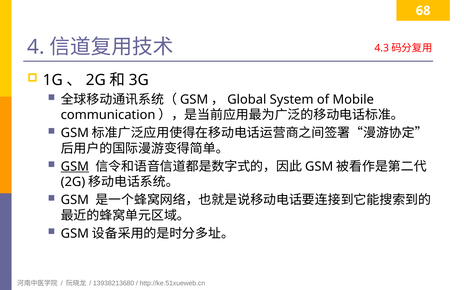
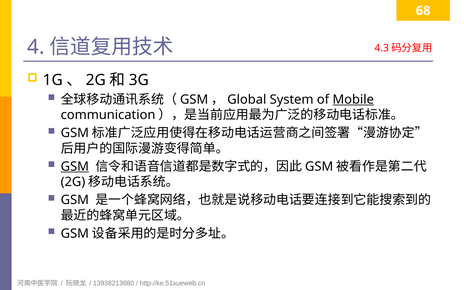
Mobile underline: none -> present (353, 100)
